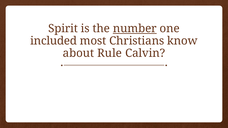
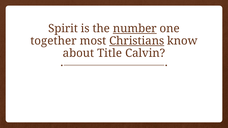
included: included -> together (54, 41)
Christians underline: none -> present (137, 41)
Rule: Rule -> Title (110, 53)
